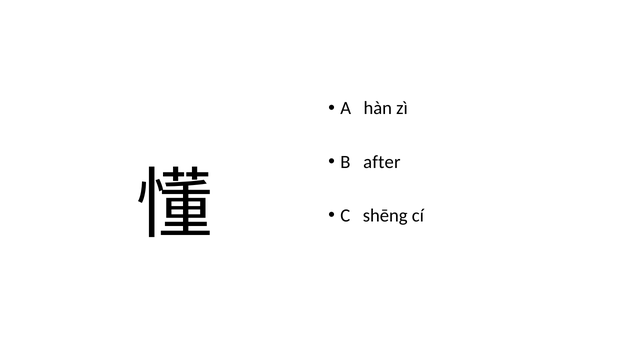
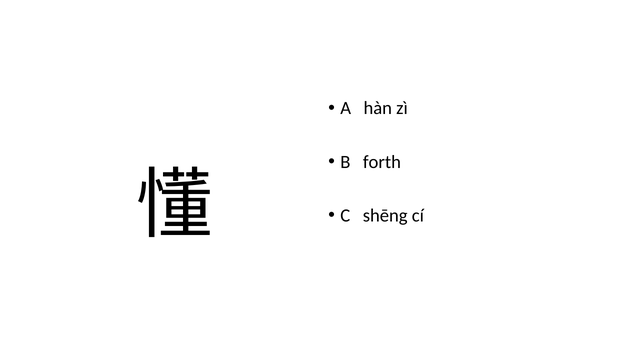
after: after -> forth (382, 162)
